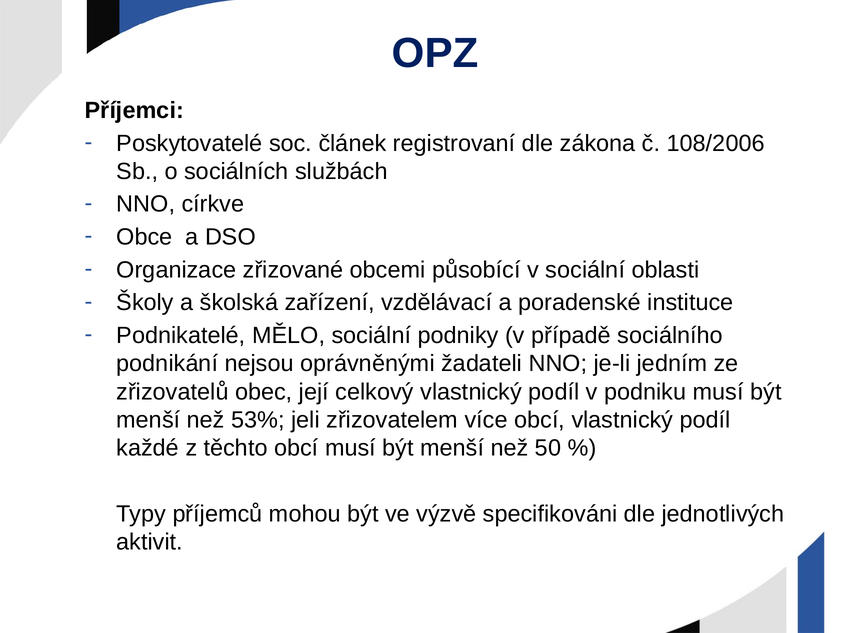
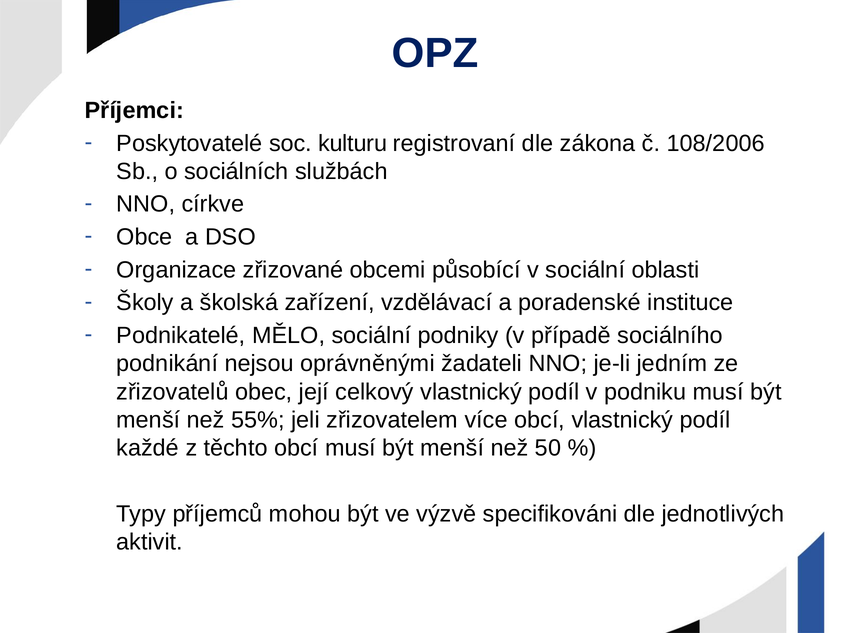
článek: článek -> kulturu (353, 143)
53%: 53% -> 55% (258, 420)
